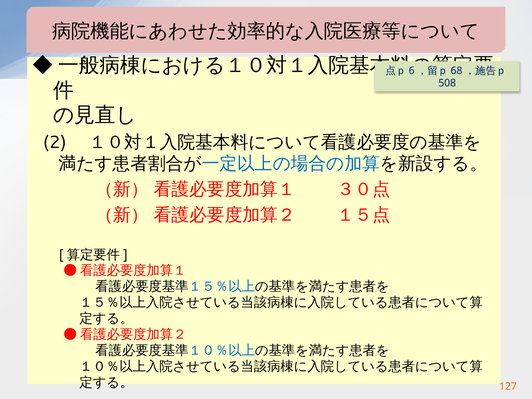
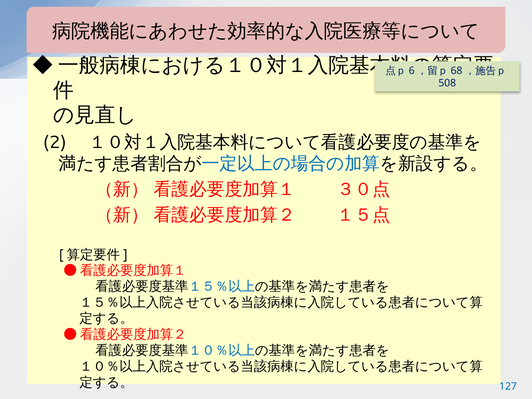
127 colour: orange -> blue (508, 387)
